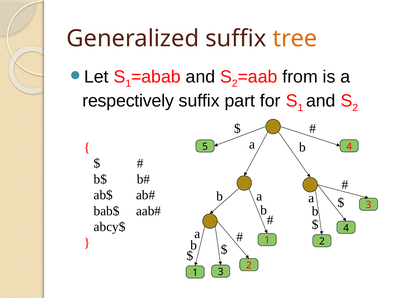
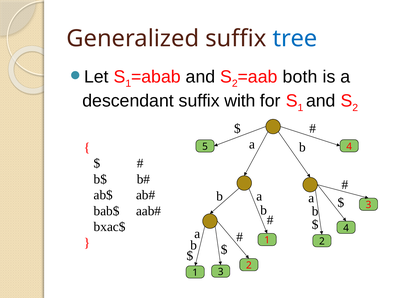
tree colour: orange -> blue (295, 38)
from: from -> both (300, 77)
respectively: respectively -> descendant (128, 101)
part: part -> with (240, 101)
abcy$: abcy$ -> bxac$ (110, 227)
